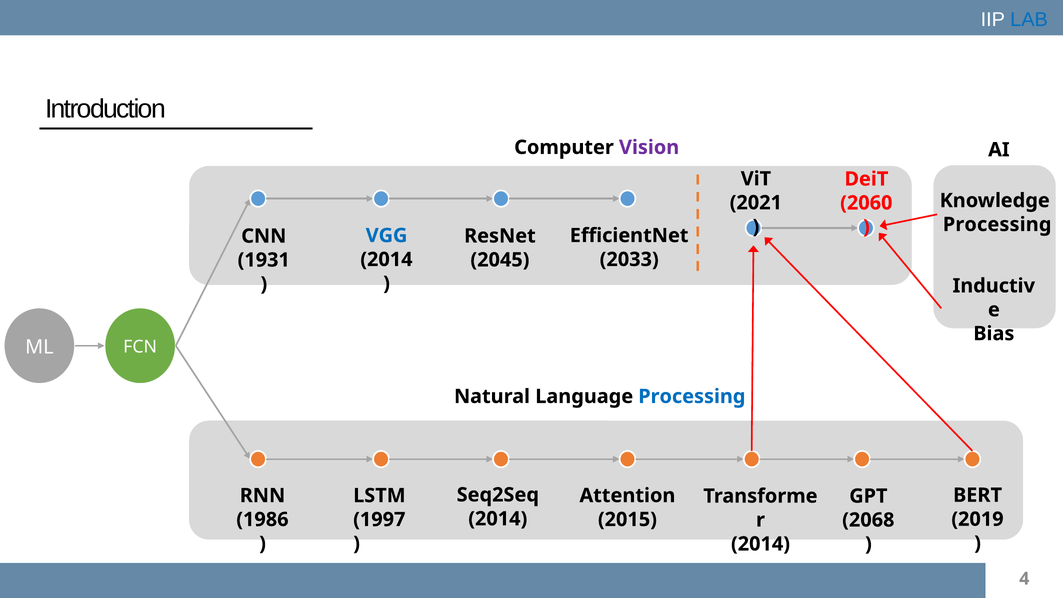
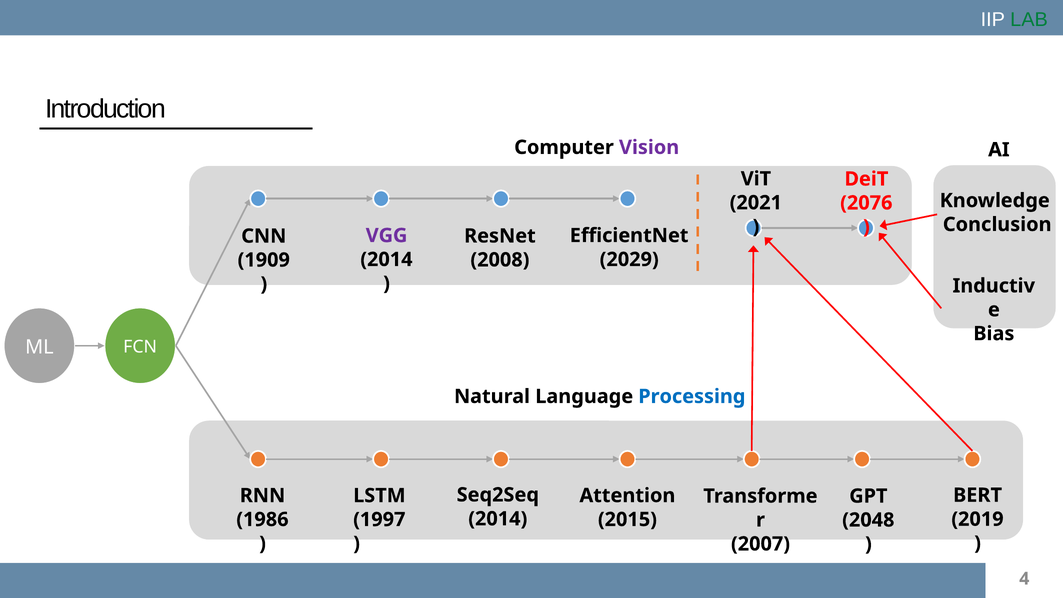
LAB colour: blue -> green (1029, 20)
2060: 2060 -> 2076 (866, 203)
Processing: Processing -> Conclusion (997, 224)
VGG colour: blue -> purple (387, 236)
2033: 2033 -> 2029 (629, 259)
2045: 2045 -> 2008 (500, 260)
1931: 1931 -> 1909 (264, 260)
2068: 2068 -> 2048 (868, 520)
2014: 2014 -> 2007 (760, 544)
